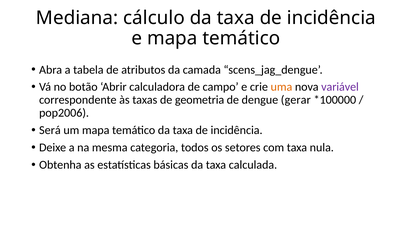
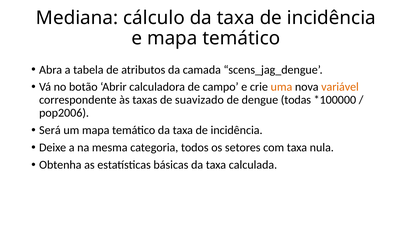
variável colour: purple -> orange (340, 87)
geometria: geometria -> suavizado (199, 100)
gerar: gerar -> todas (296, 100)
